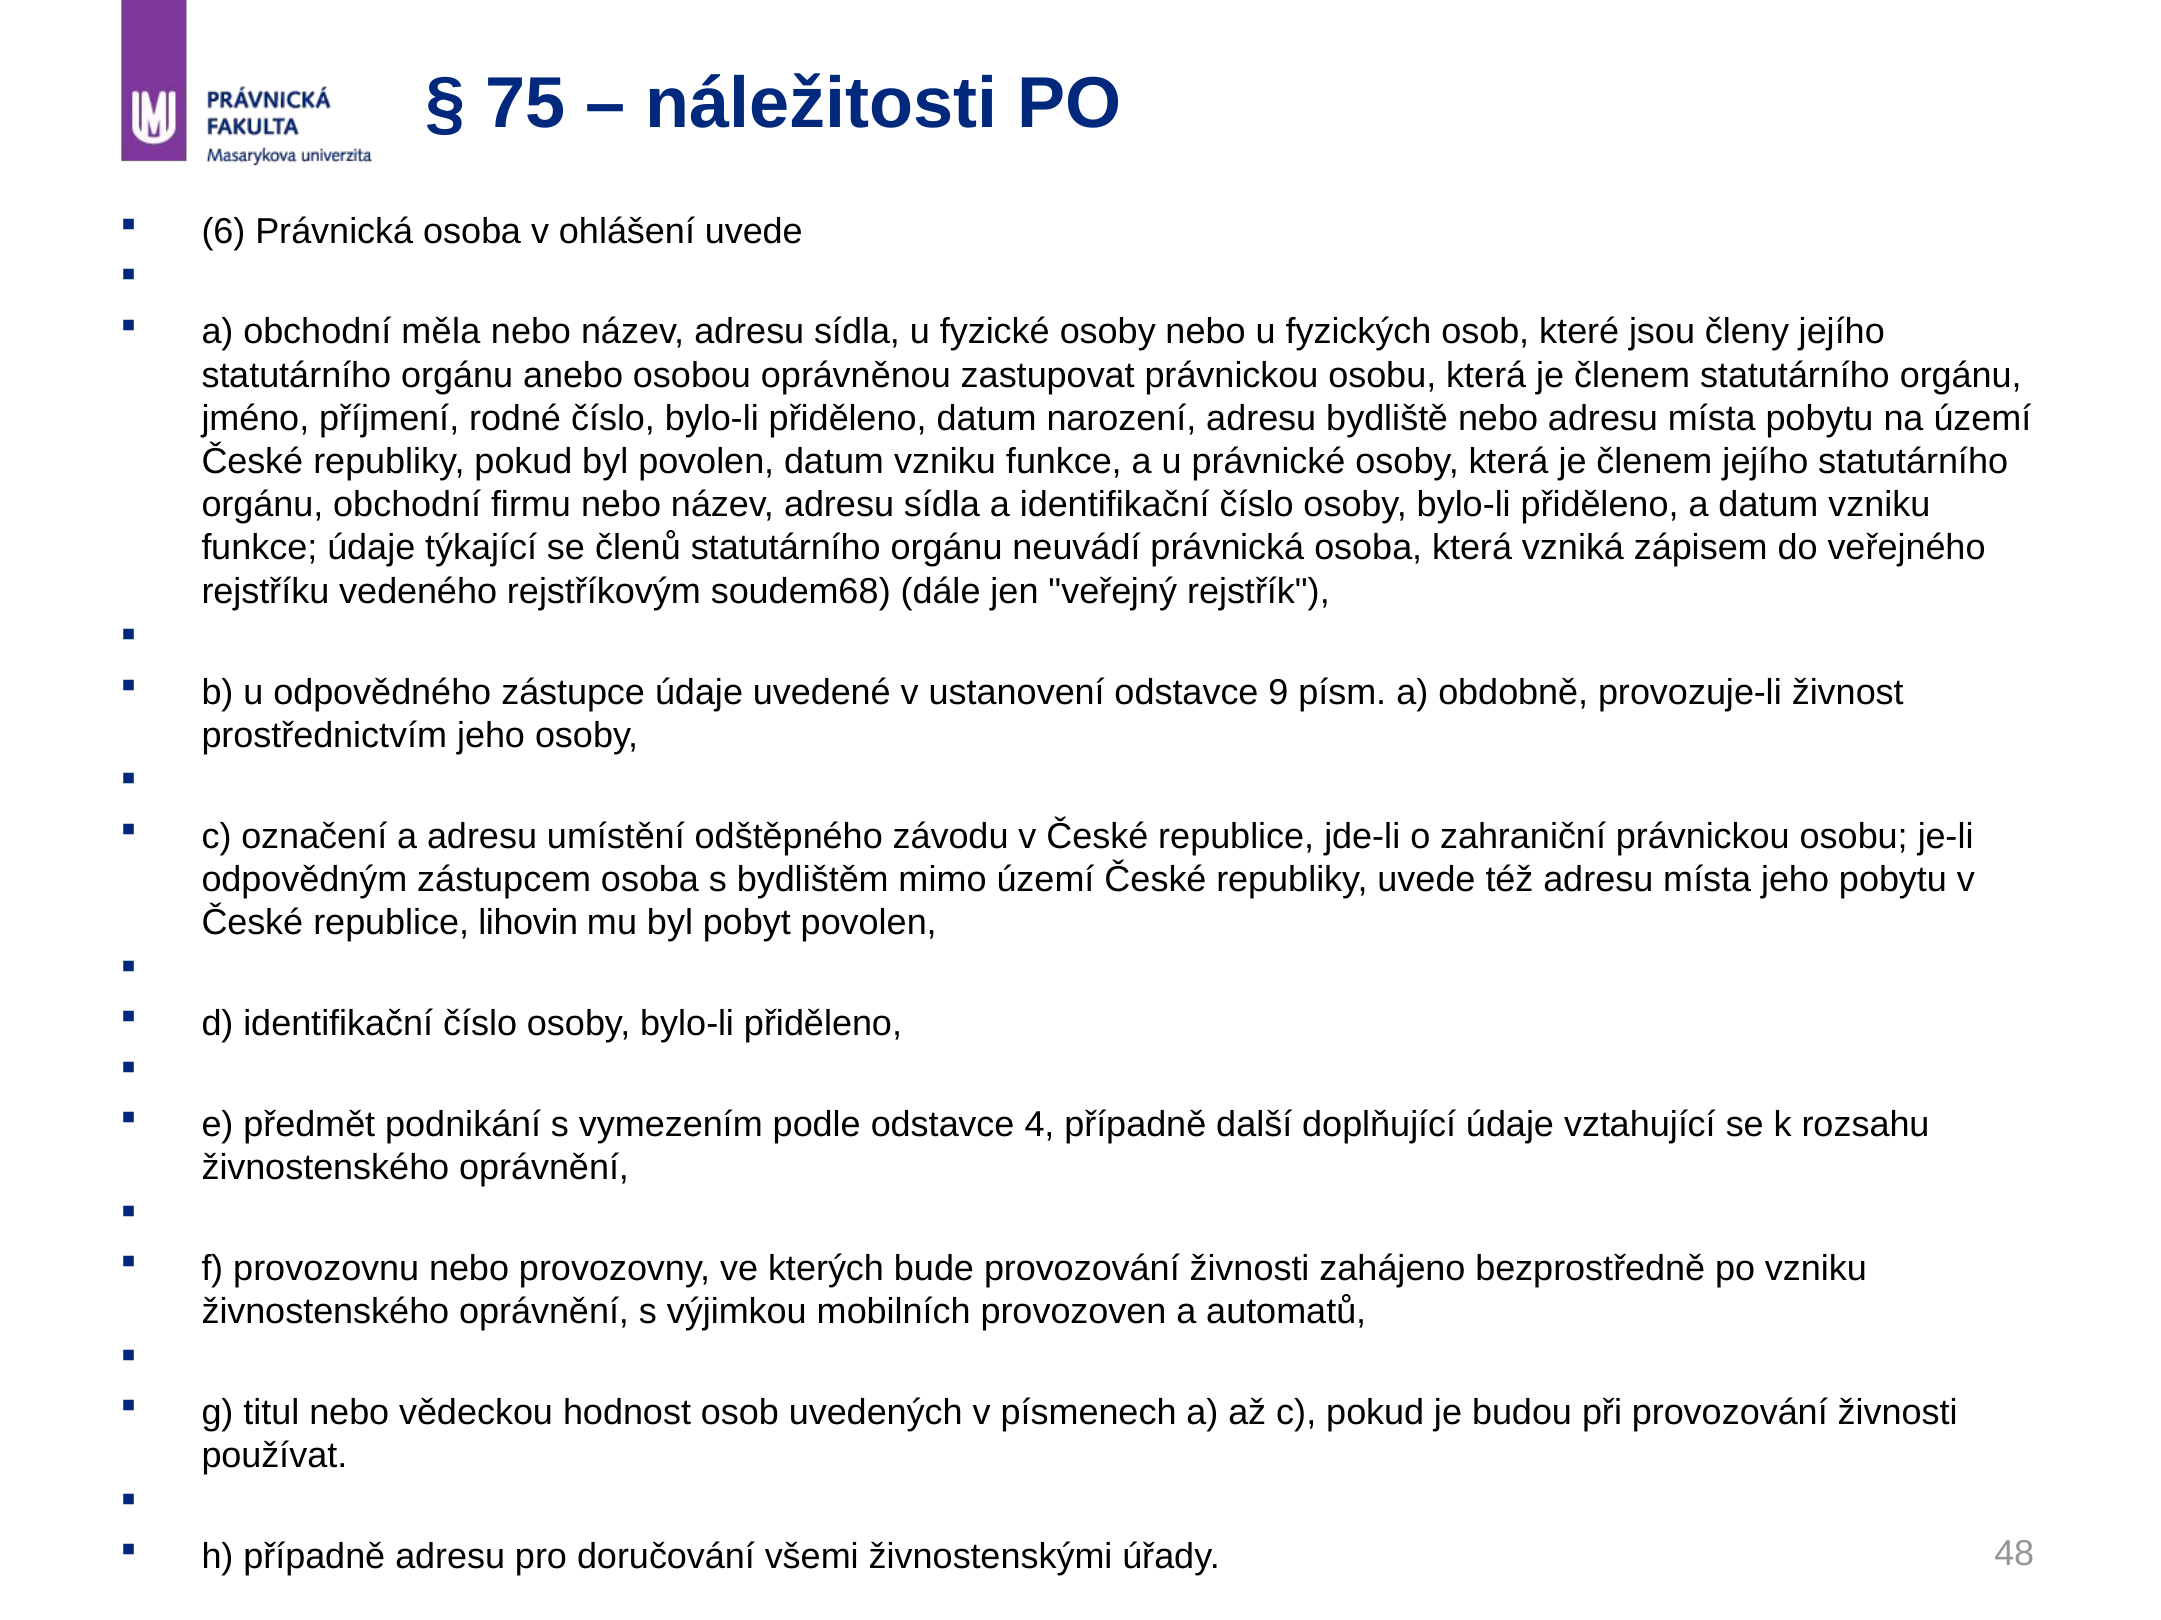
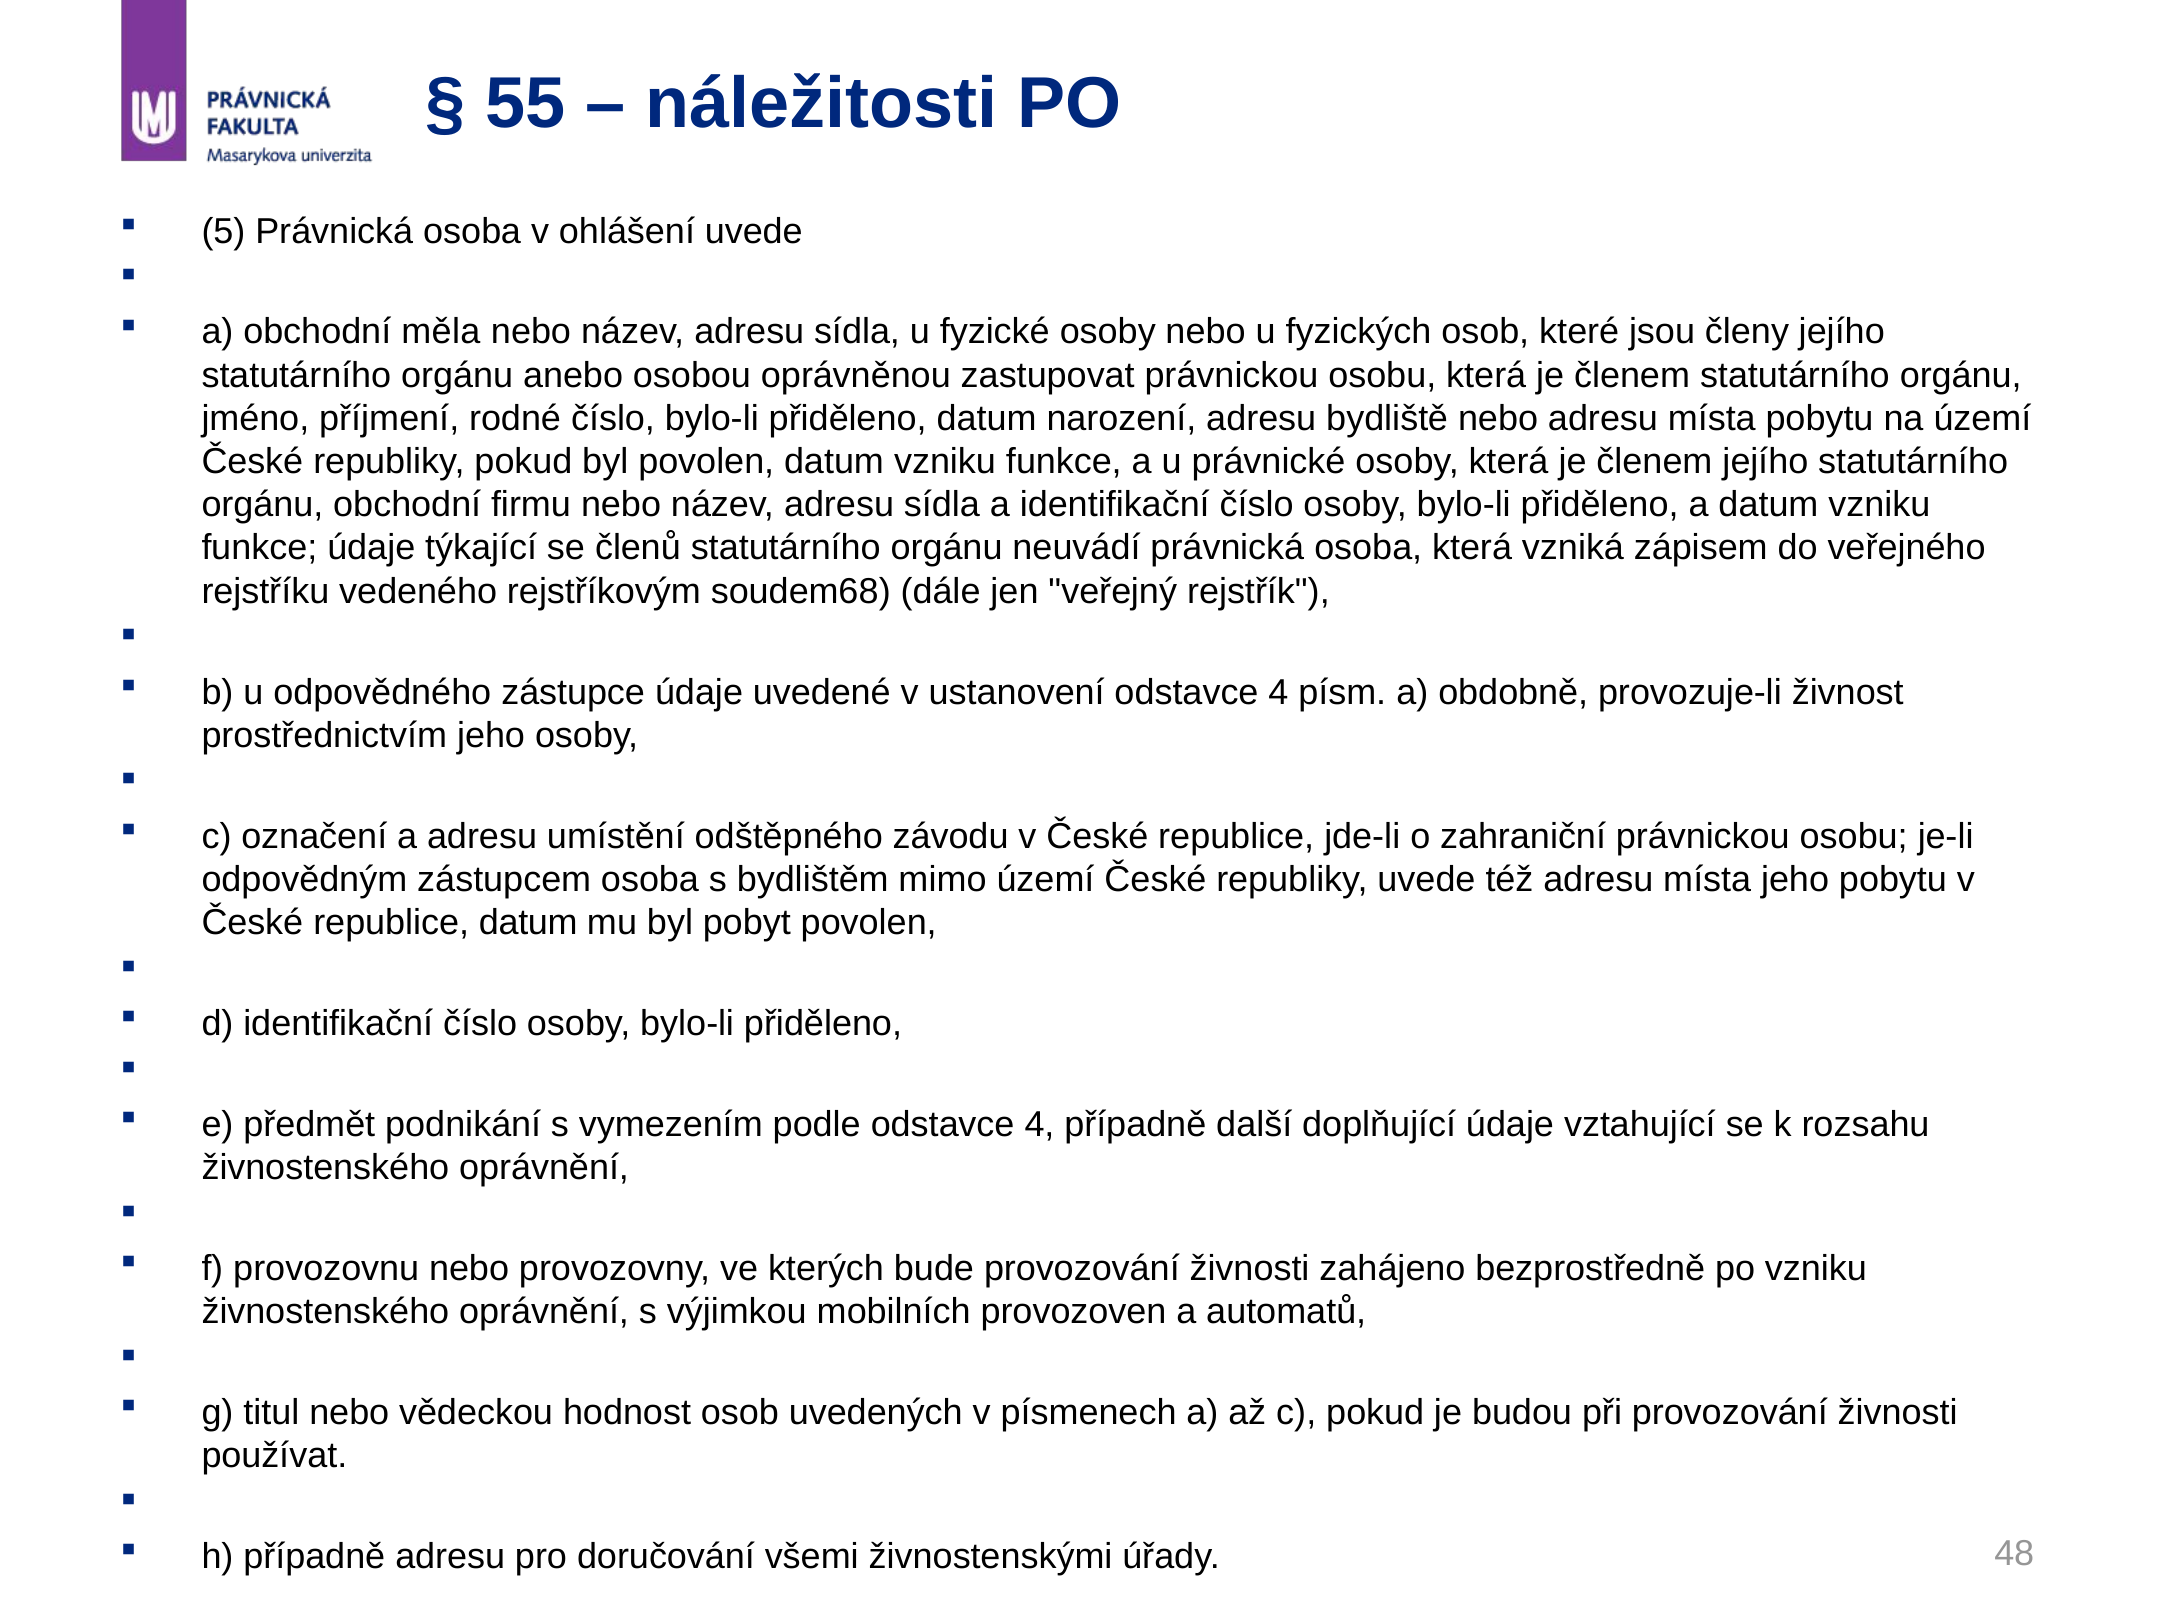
75: 75 -> 55 (525, 104)
6: 6 -> 5 (223, 231)
ustanovení odstavce 9: 9 -> 4 (1278, 692)
republice lihovin: lihovin -> datum (528, 923)
